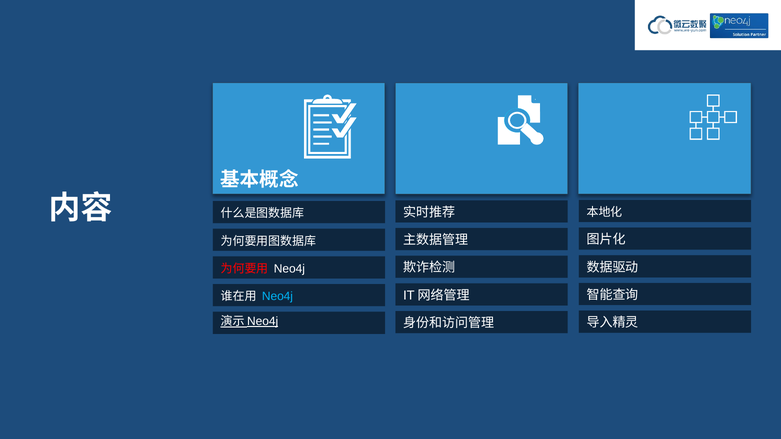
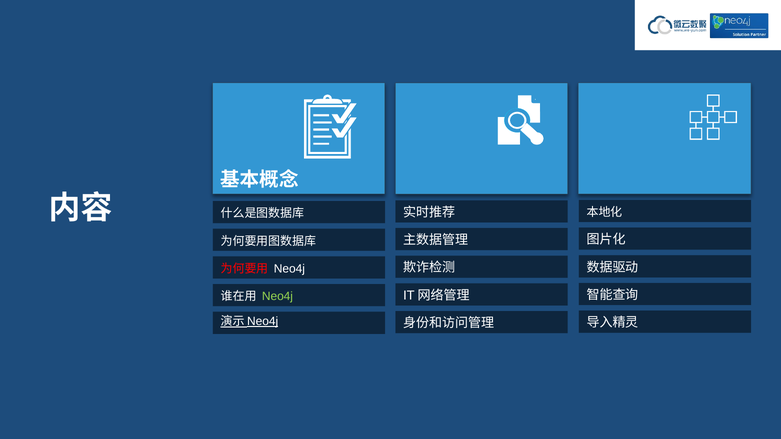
Neo4j colour: light blue -> light green (277, 297)
